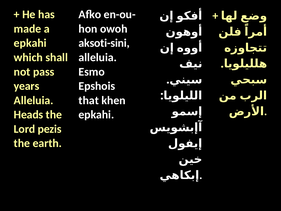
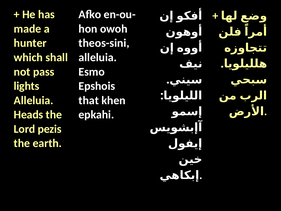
epkahi: epkahi -> hunter (30, 43)
aksoti-sini: aksoti-sini -> theos-sini (104, 43)
years: years -> lights (27, 86)
